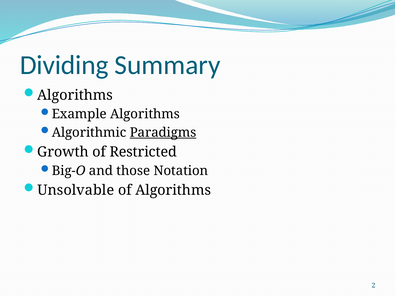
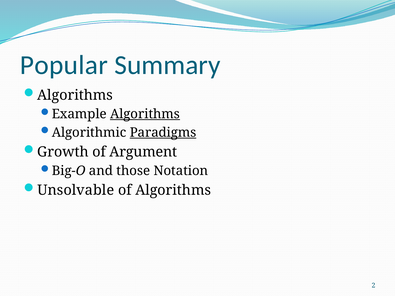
Dividing: Dividing -> Popular (64, 65)
Algorithms underline: none -> present (145, 114)
Restricted: Restricted -> Argument (143, 152)
